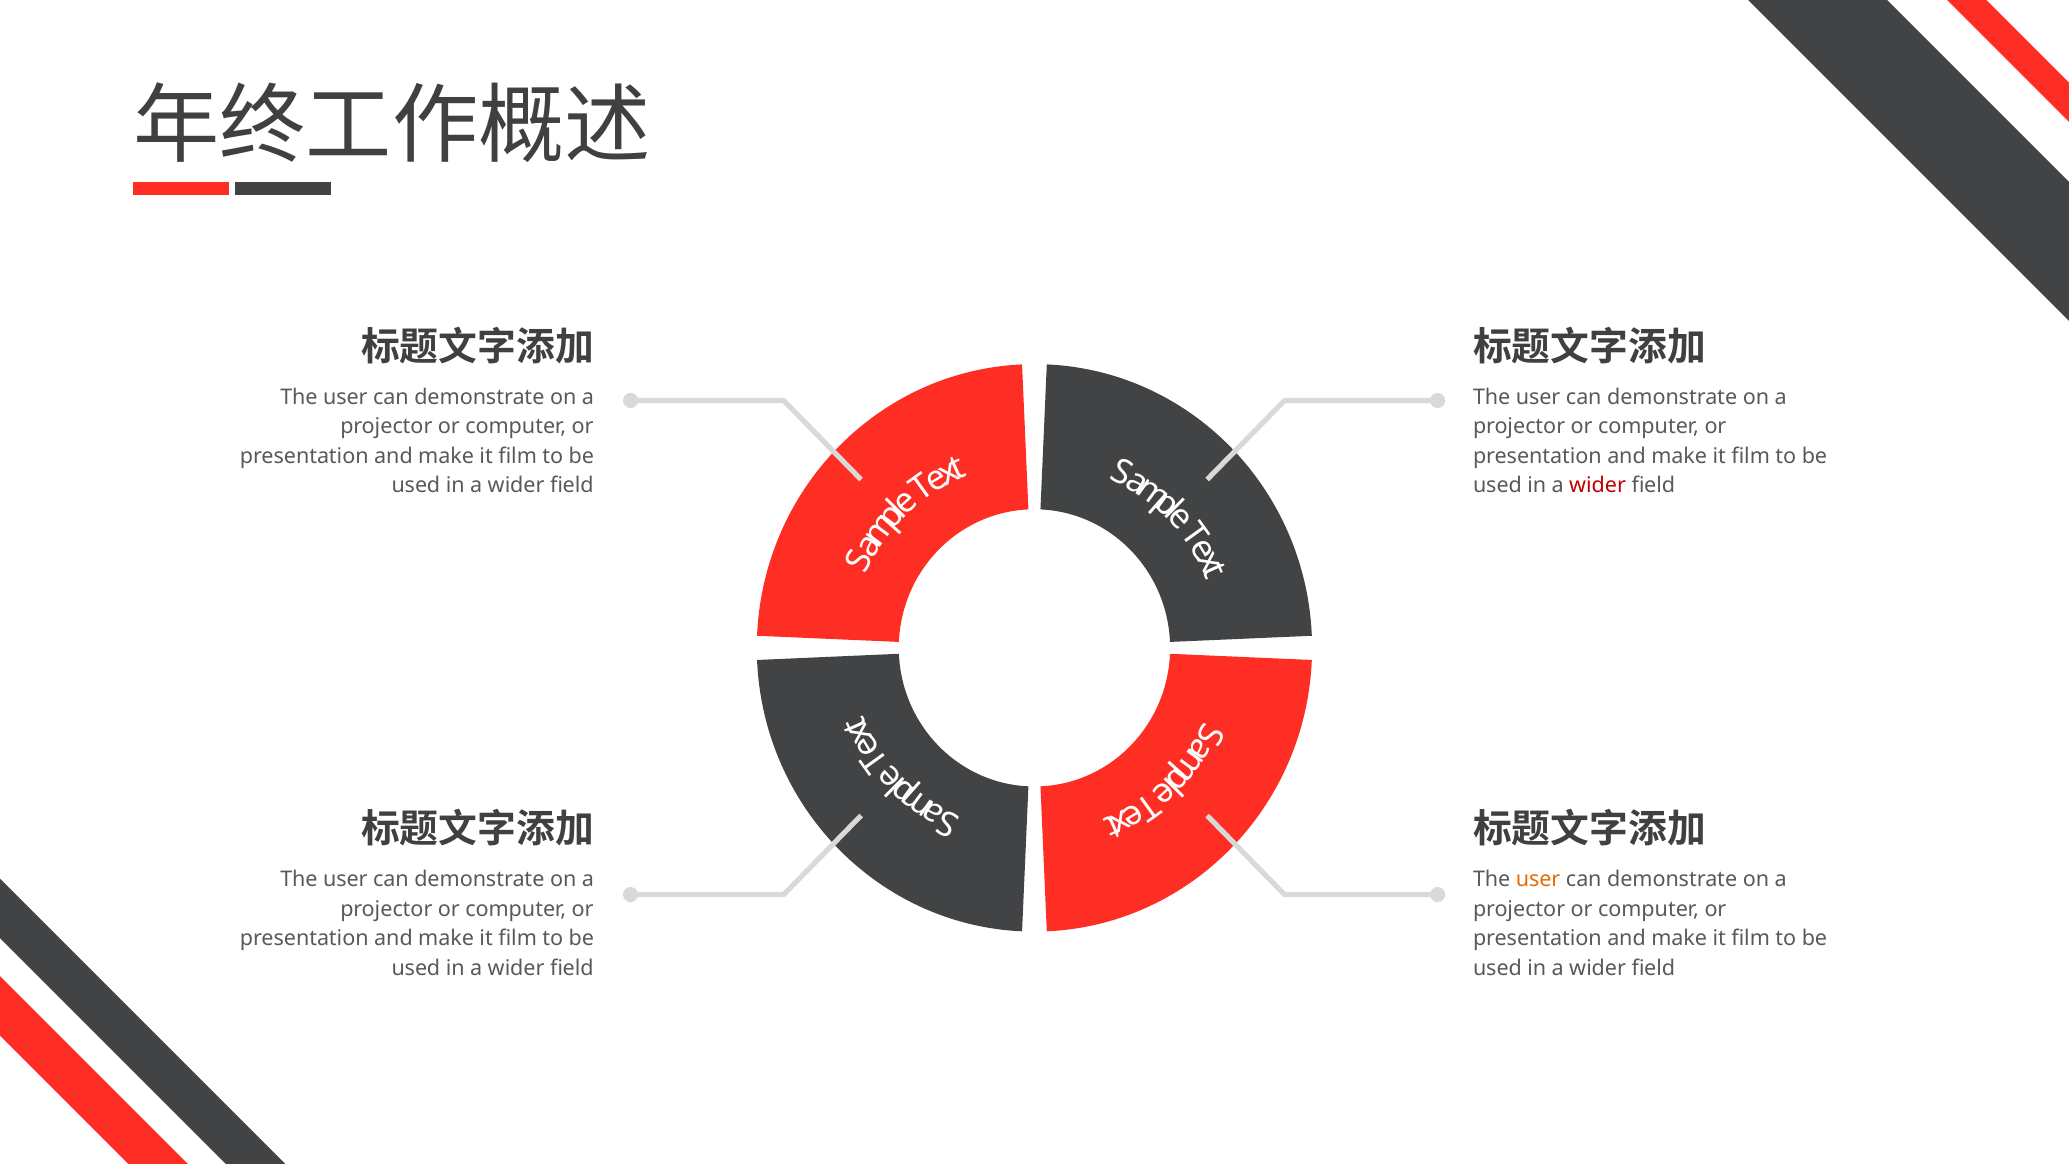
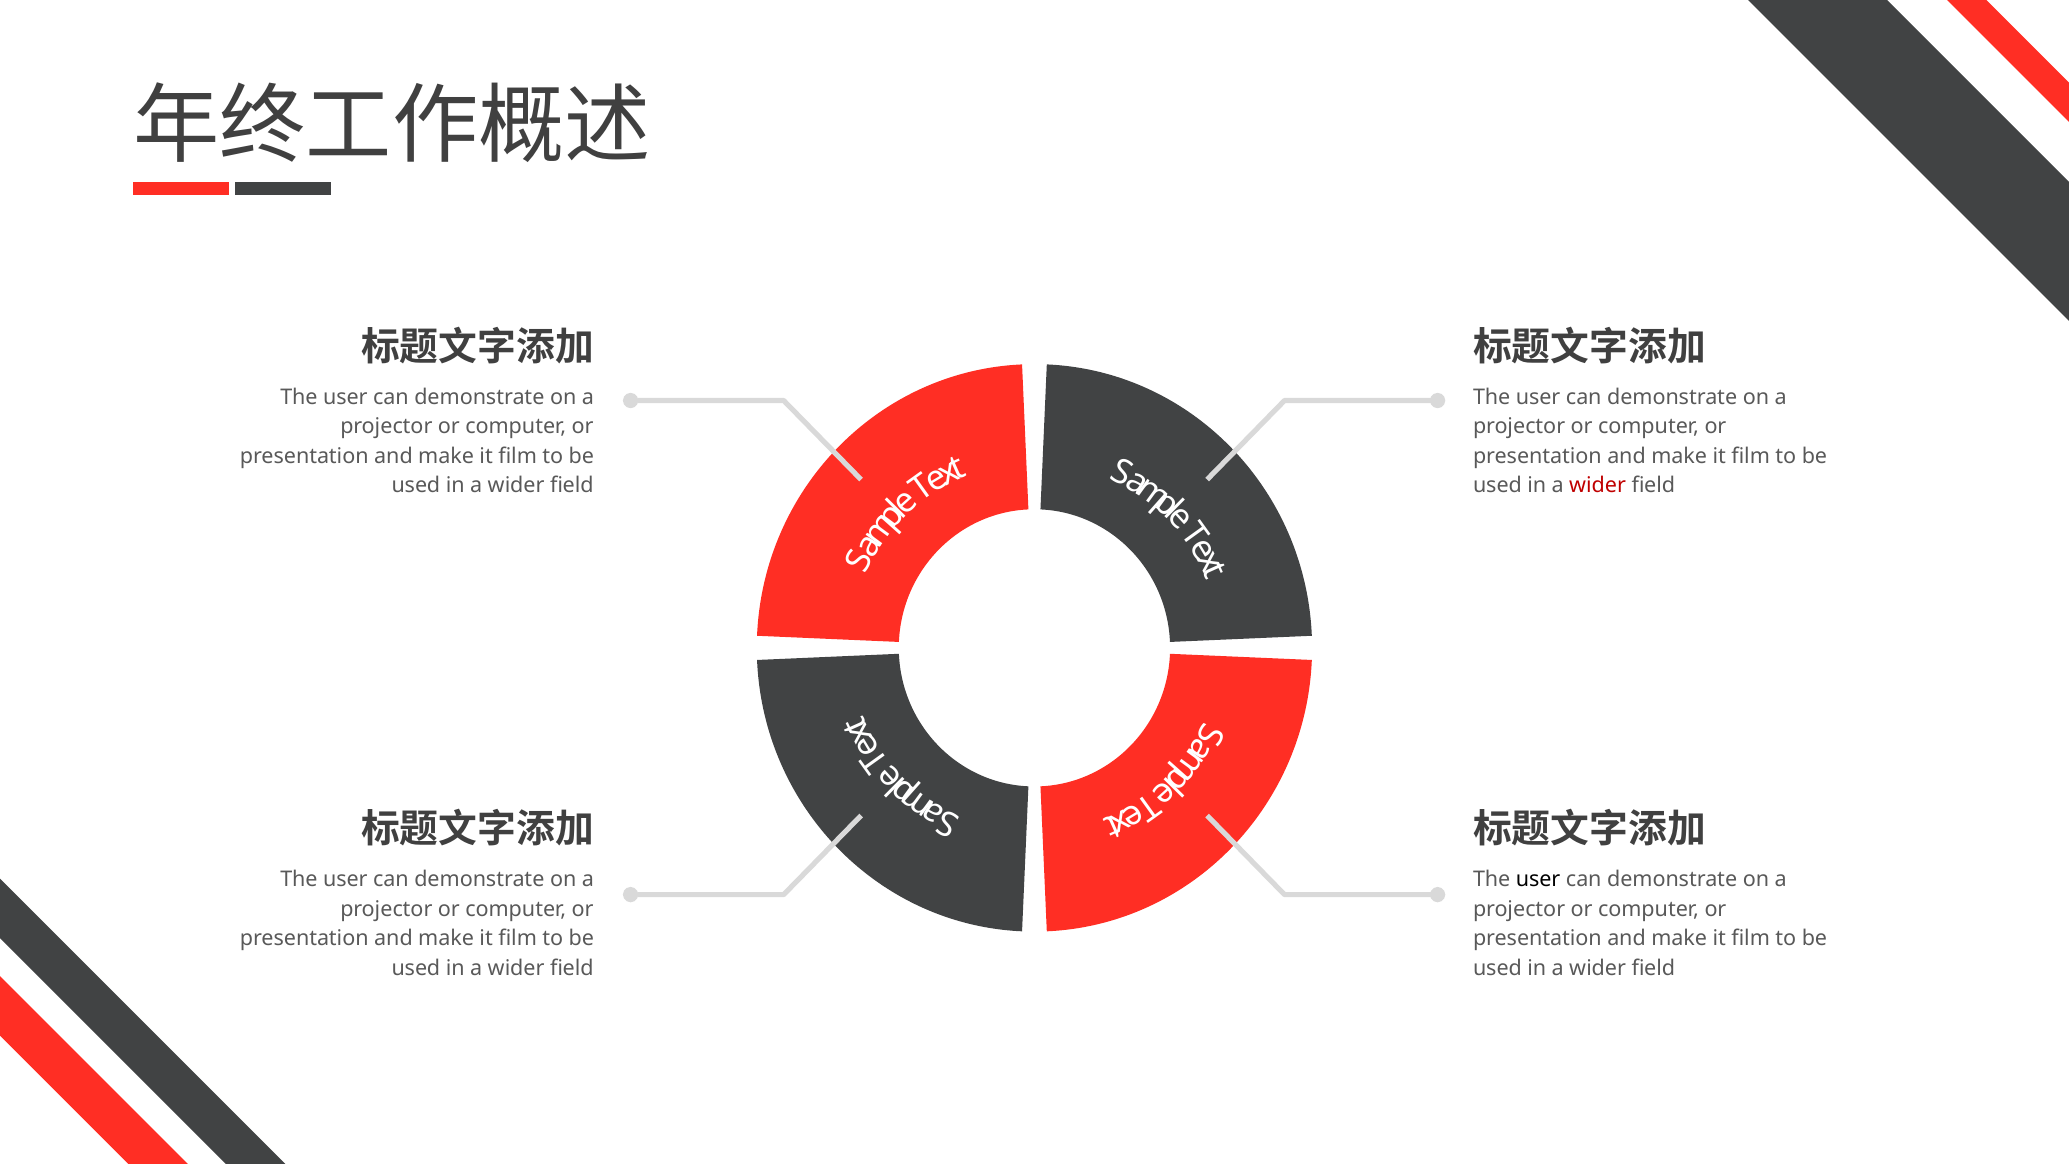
user colour: orange -> black (1538, 879)
